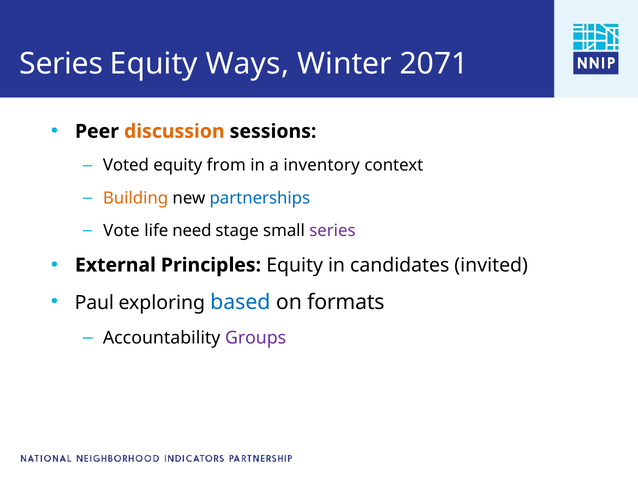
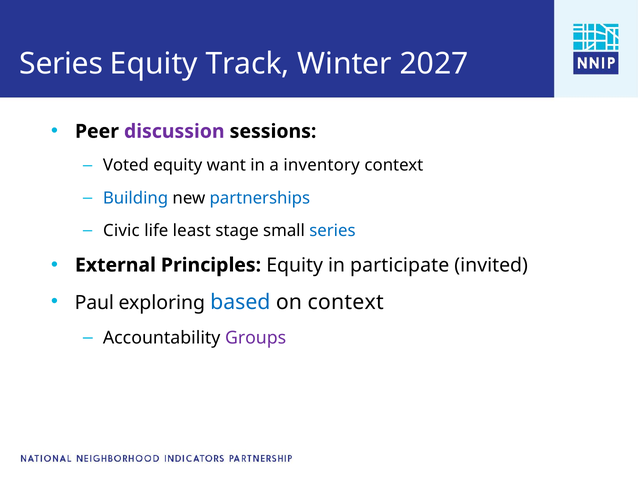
Ways: Ways -> Track (248, 64)
2071: 2071 -> 2027 (434, 64)
discussion colour: orange -> purple (174, 131)
from: from -> want (226, 165)
Building colour: orange -> blue (136, 198)
Vote: Vote -> Civic (121, 230)
need: need -> least (192, 230)
series colour: purple -> blue (332, 230)
candidates: candidates -> participate (400, 265)
on formats: formats -> context (346, 302)
